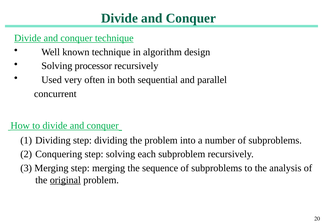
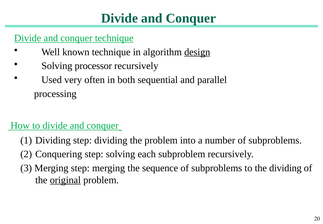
design underline: none -> present (197, 52)
concurrent: concurrent -> processing (55, 94)
the analysis: analysis -> dividing (285, 168)
